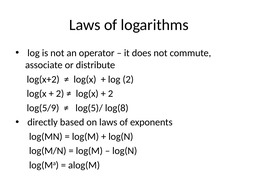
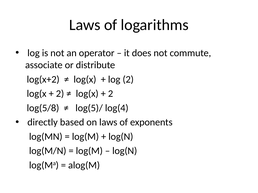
log(5/9: log(5/9 -> log(5/8 (43, 108)
log(8: log(8 -> log(4 (117, 108)
